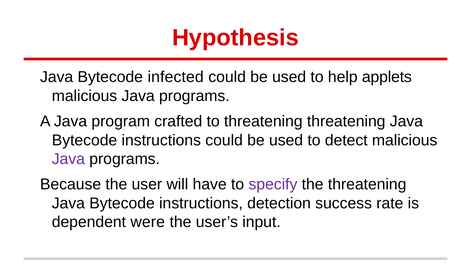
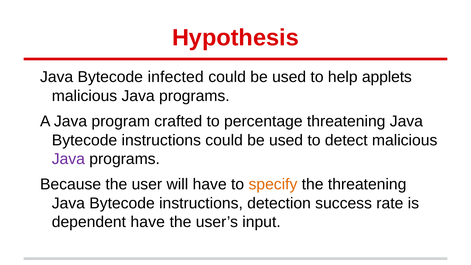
to threatening: threatening -> percentage (263, 121)
specify colour: purple -> orange (273, 184)
dependent were: were -> have (148, 222)
